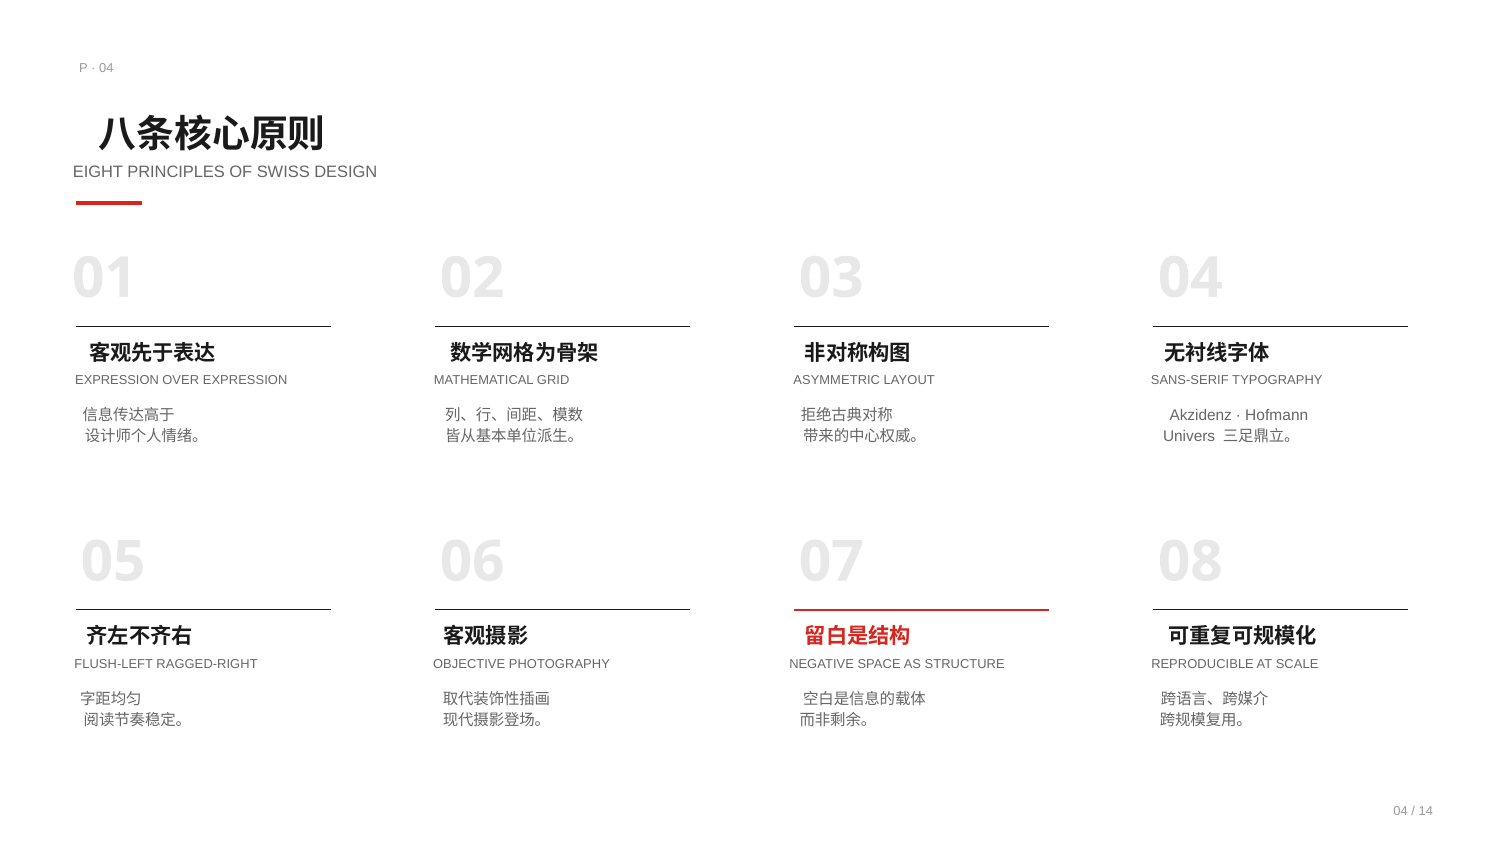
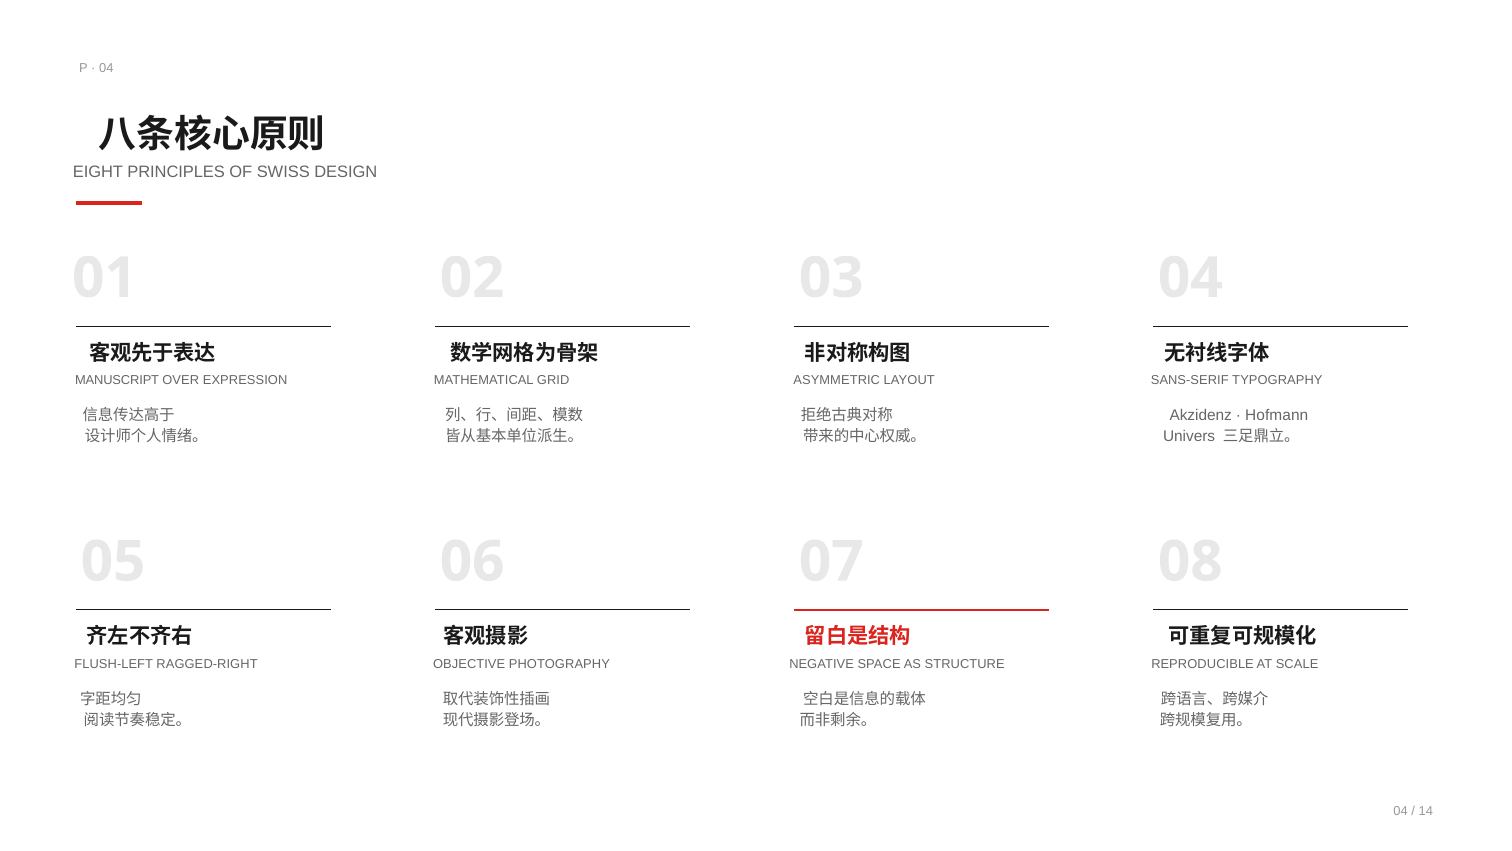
EXPRESSION: EXPRESSION -> MANUSCRIPT (117, 380)
